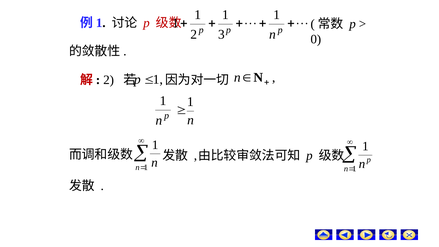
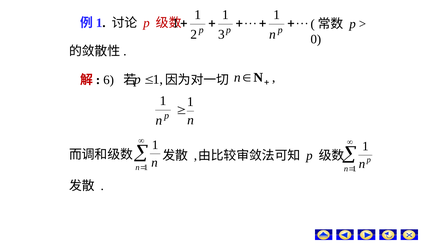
2: 2 -> 6 (109, 80)
